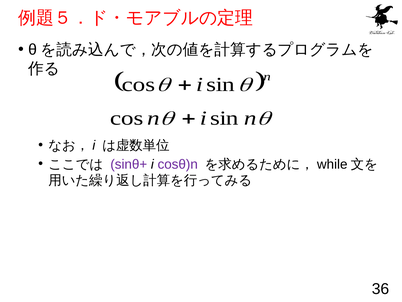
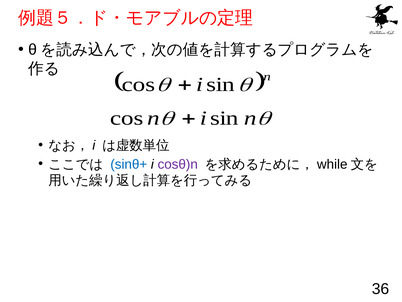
sinθ+ colour: purple -> blue (129, 164)
